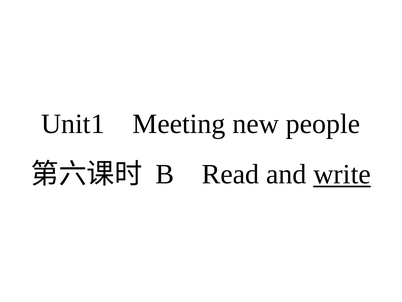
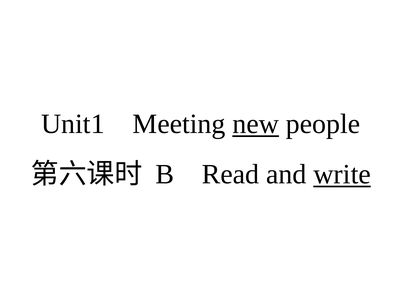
new underline: none -> present (256, 124)
